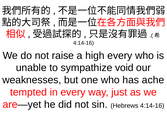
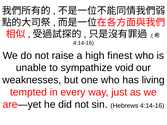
high every: every -> finest (120, 56)
ache: ache -> living (153, 80)
